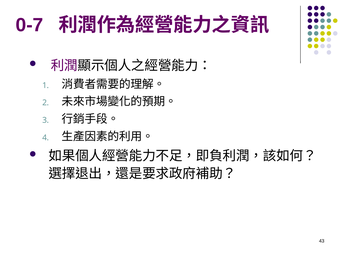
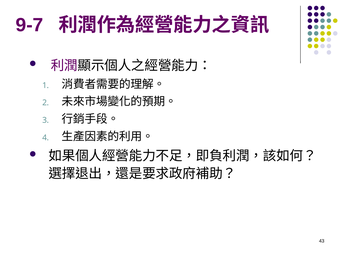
0-7: 0-7 -> 9-7 (30, 25)
